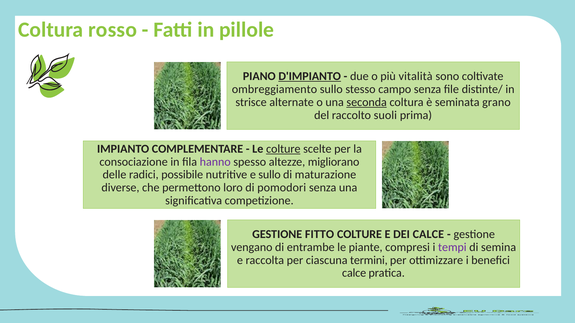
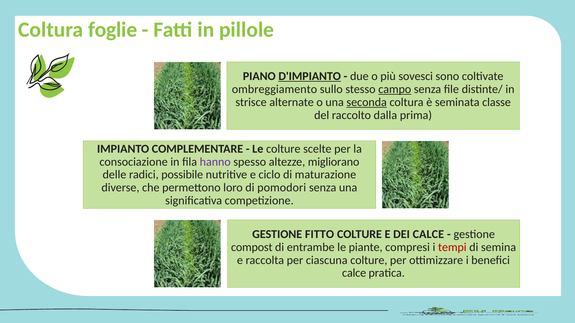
rosso: rosso -> foglie (113, 30)
vitalità: vitalità -> sovesci (416, 76)
campo underline: none -> present (395, 89)
grano: grano -> classe (497, 102)
suoli: suoli -> dalla (385, 115)
colture underline: present -> none (283, 149)
e sullo: sullo -> ciclo (269, 175)
vengano: vengano -> compost (252, 248)
tempi colour: purple -> red (452, 248)
ciascuna termini: termini -> colture (369, 260)
